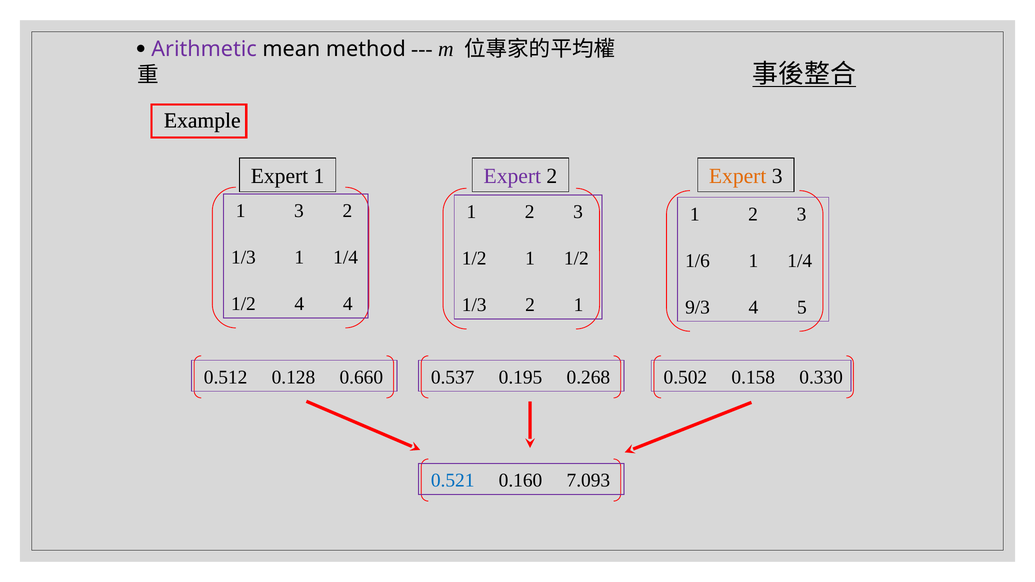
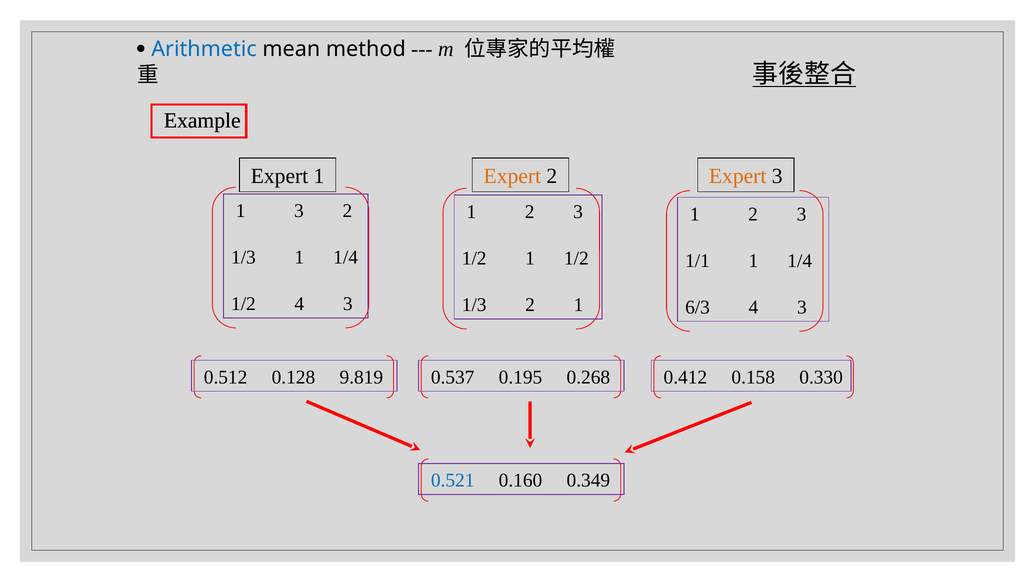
Arithmetic colour: purple -> blue (204, 49)
Expert colour: purple -> orange (512, 176)
1/6: 1/6 -> 1/1 (698, 261)
1/2 4 4: 4 -> 3 (348, 304)
9/3: 9/3 -> 6/3 (698, 307)
5: 5 -> 3 (802, 307)
0.660: 0.660 -> 9.819 (361, 377)
0.502: 0.502 -> 0.412 (685, 377)
7.093: 7.093 -> 0.349 (588, 481)
